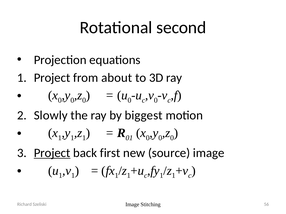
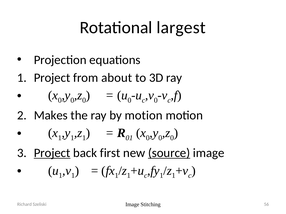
second: second -> largest (181, 28)
Slowly: Slowly -> Makes (51, 116)
by biggest: biggest -> motion (144, 116)
source underline: none -> present (169, 153)
